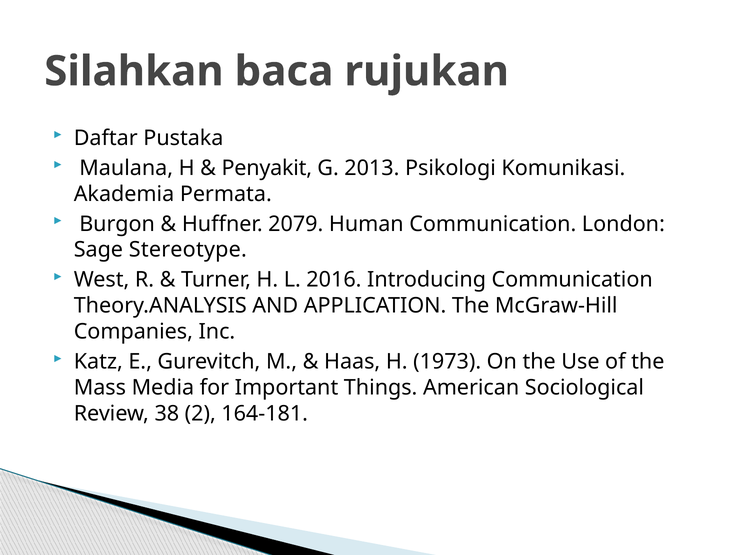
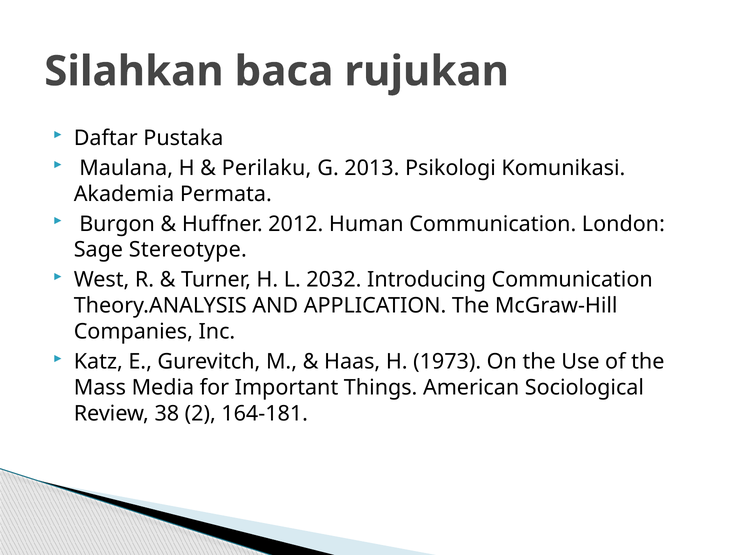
Penyakit: Penyakit -> Perilaku (267, 168)
2079: 2079 -> 2012 (296, 224)
2016: 2016 -> 2032 (334, 279)
